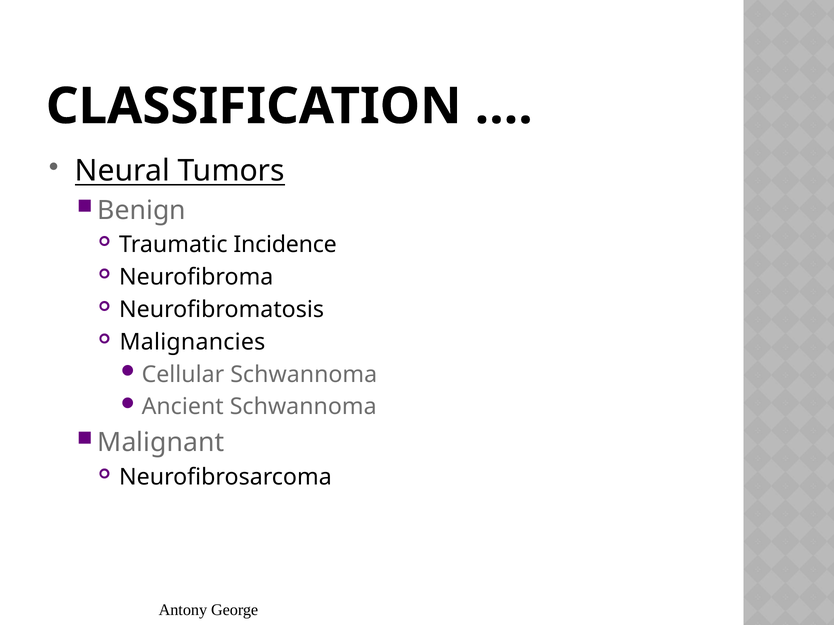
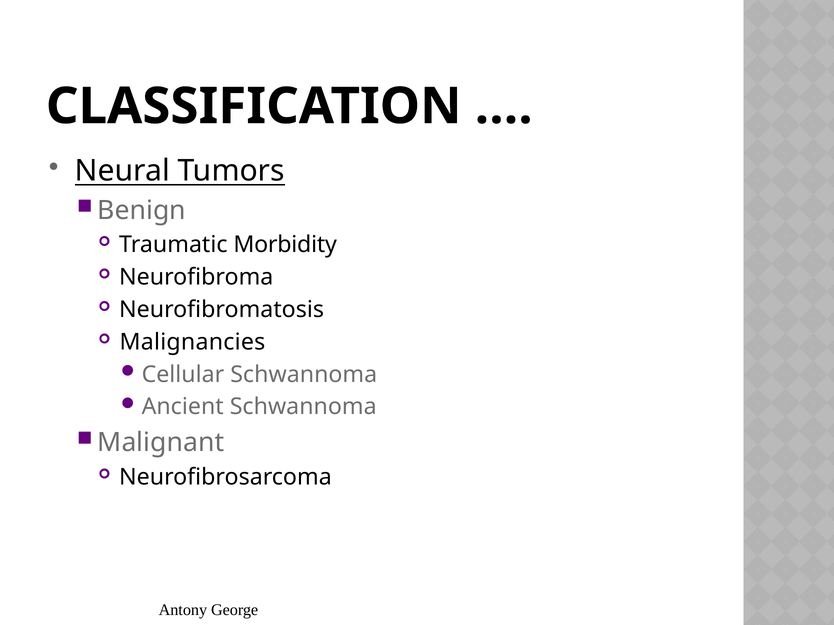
Incidence: Incidence -> Morbidity (285, 245)
